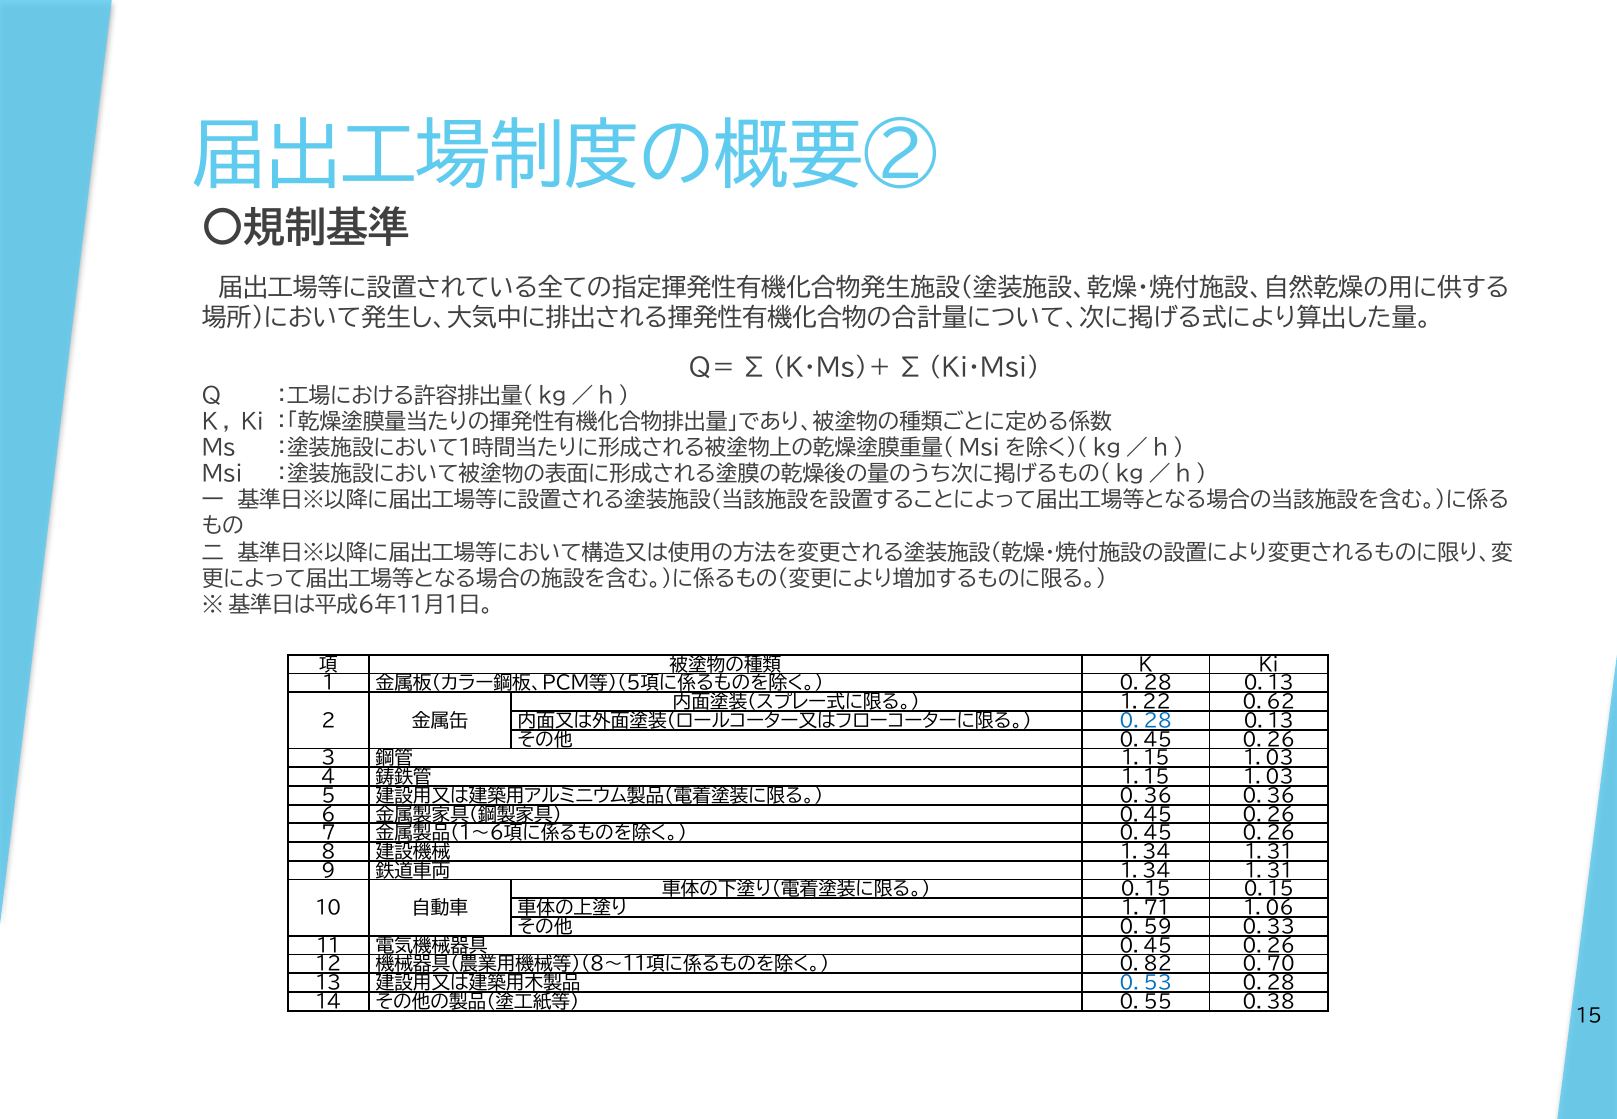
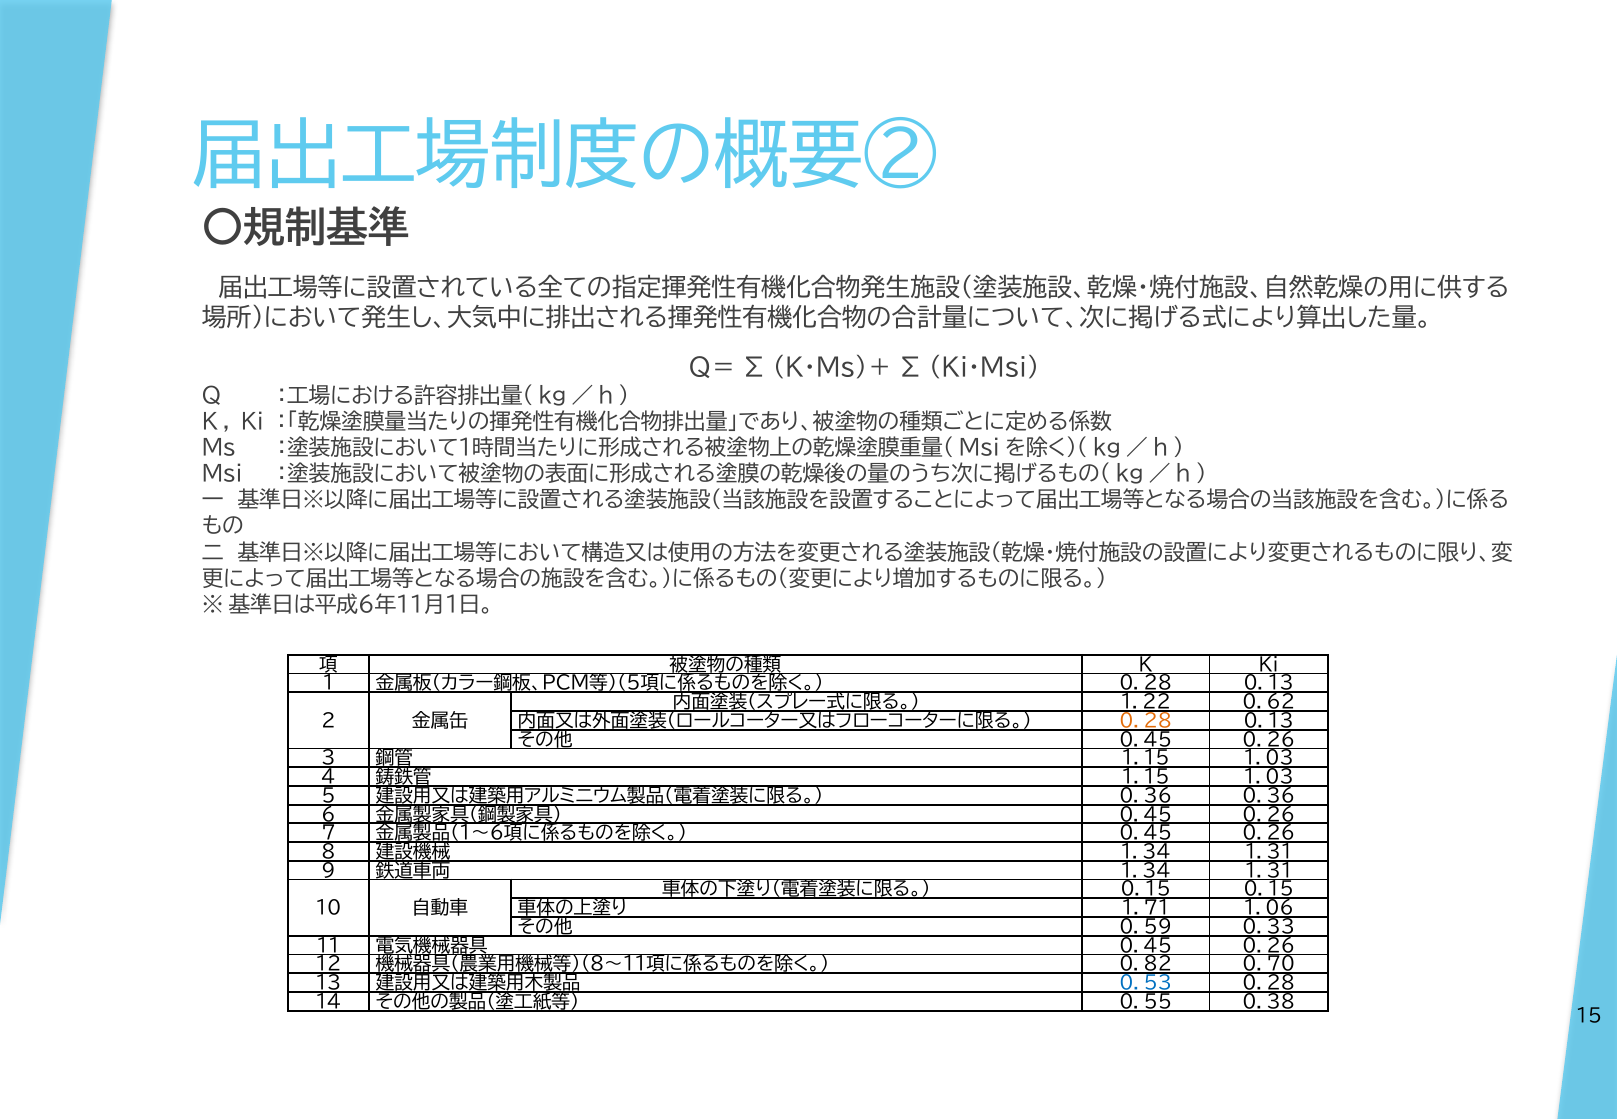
０．２８ colour: blue -> orange (1146, 721)
